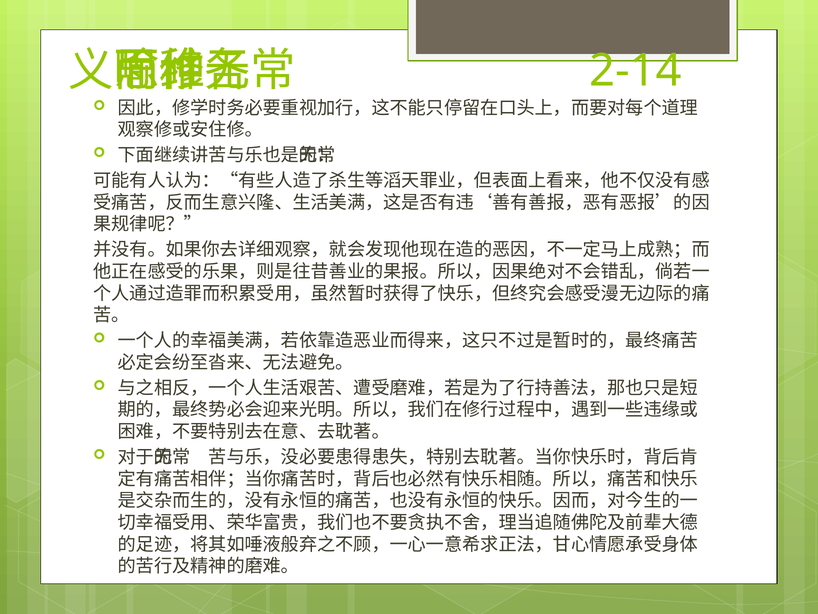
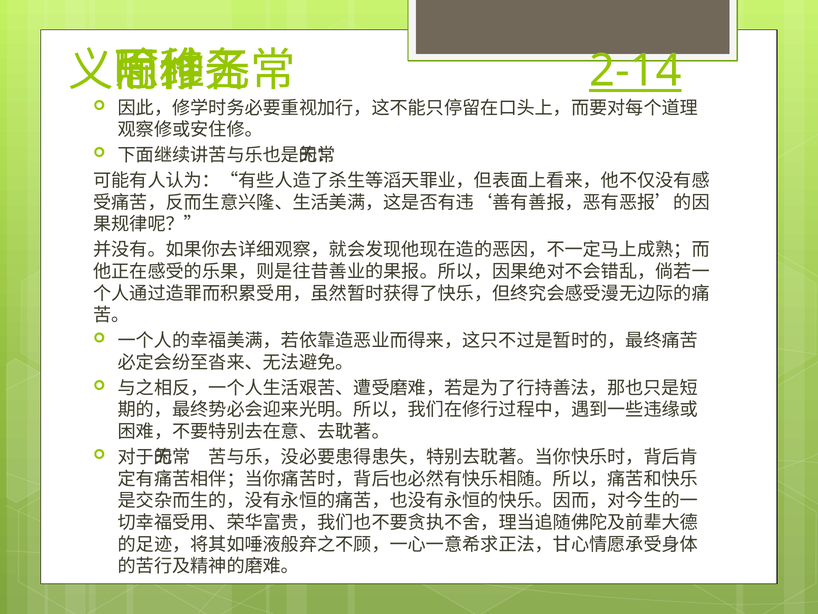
2-14 underline: none -> present (635, 71)
